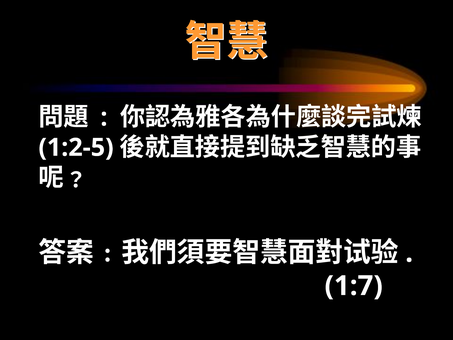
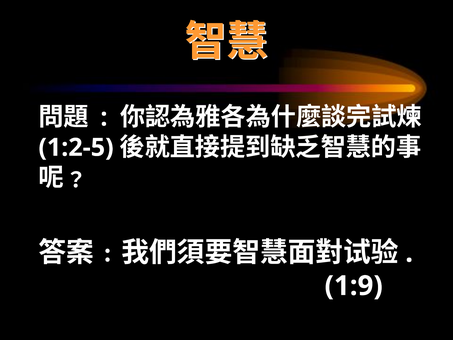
1:7: 1:7 -> 1:9 (354, 286)
